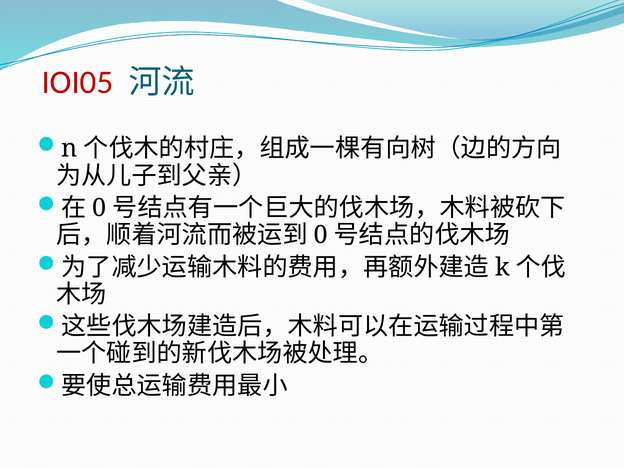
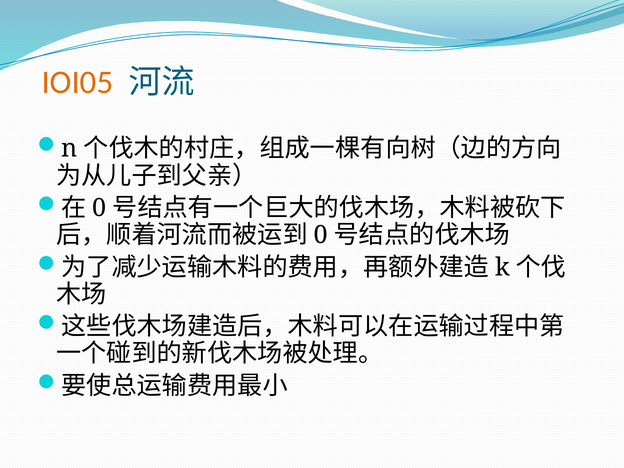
IOI05 colour: red -> orange (77, 82)
